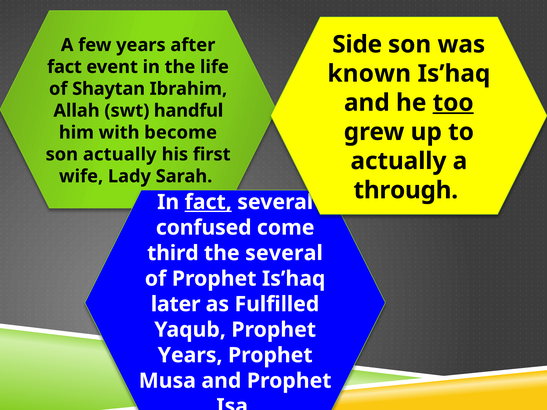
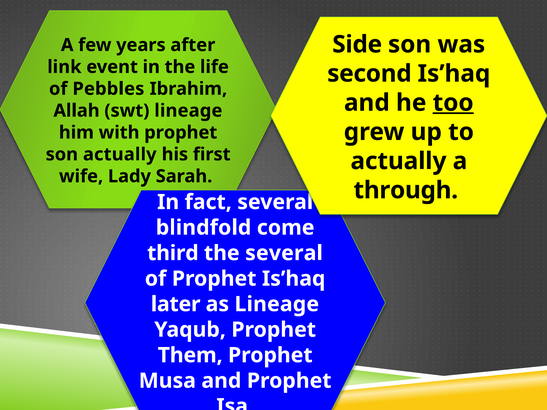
fact: fact -> link (64, 67)
known: known -> second (369, 74)
Shaytan: Shaytan -> Pebbles (108, 89)
swt handful: handful -> lineage (188, 111)
with become: become -> prophet (181, 133)
fact underline: present -> none (208, 202)
confused: confused -> blindfold (204, 228)
as Fulfilled: Fulfilled -> Lineage (277, 304)
Years: Years -> Them (190, 355)
